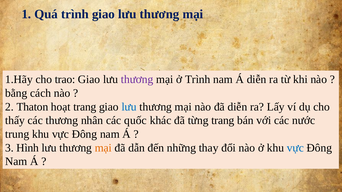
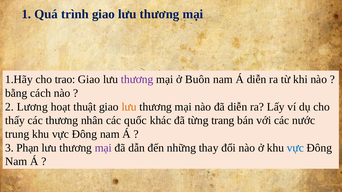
ở Trình: Trình -> Buôn (198, 80)
Thaton: Thaton -> Lương (32, 107)
hoạt trang: trang -> thuật (85, 107)
lưu colour: blue -> orange (129, 107)
Hình: Hình -> Phạn (28, 148)
mại colour: orange -> purple (103, 148)
